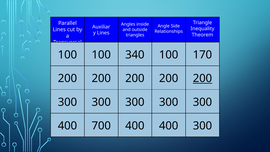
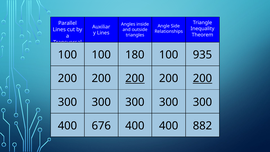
340: 340 -> 180 (135, 55)
170: 170 -> 935 (202, 55)
200 underline: none -> present (135, 78)
700: 700 -> 676 (101, 126)
400 300: 300 -> 882 (202, 126)
